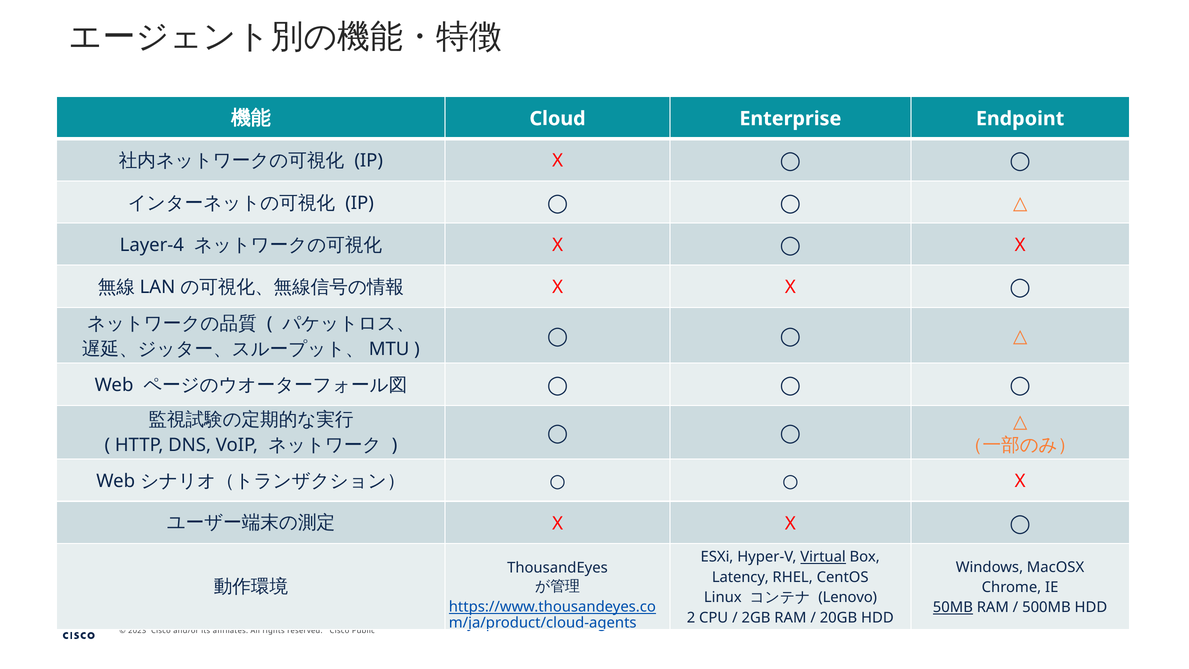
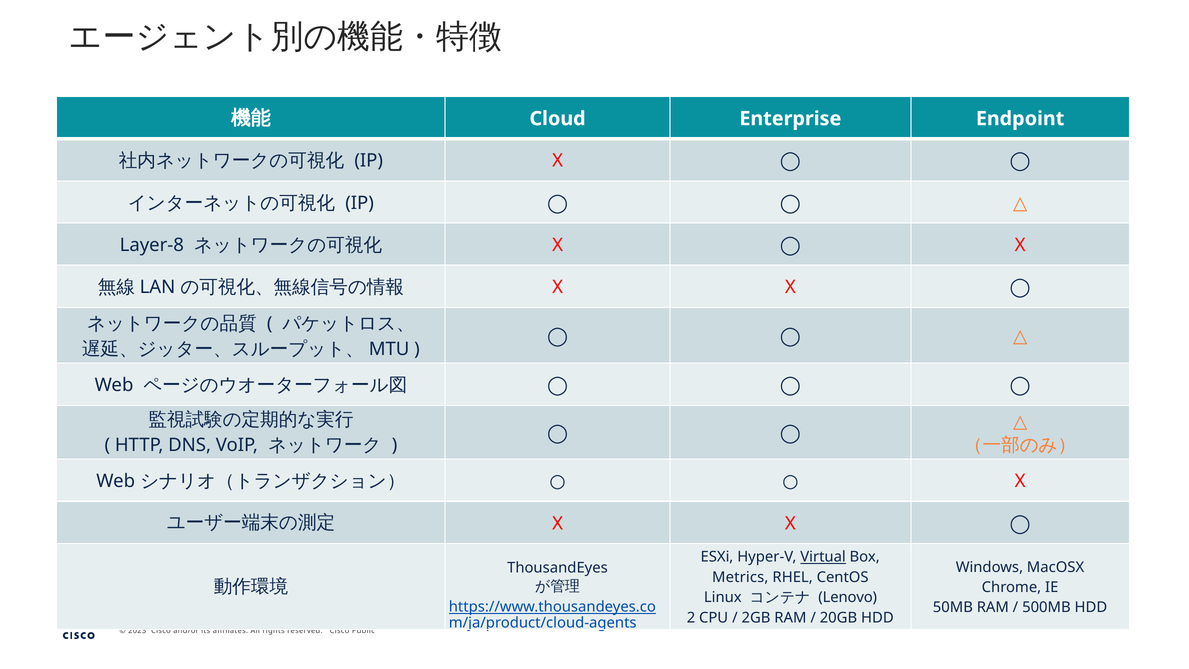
Layer-4: Layer-4 -> Layer-8 (152, 245)
Latency: Latency -> Metrics (740, 577)
50MB underline: present -> none (953, 607)
